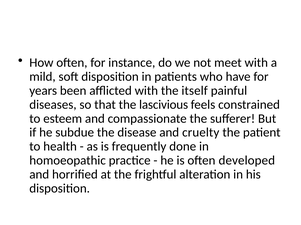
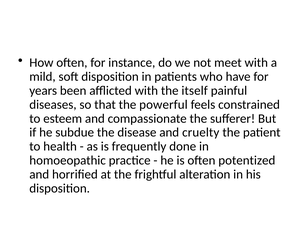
lascivious: lascivious -> powerful (163, 105)
developed: developed -> potentized (247, 161)
